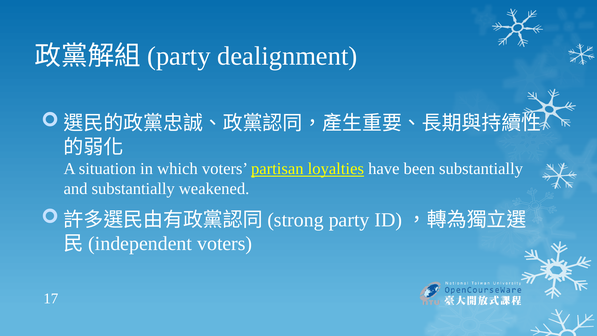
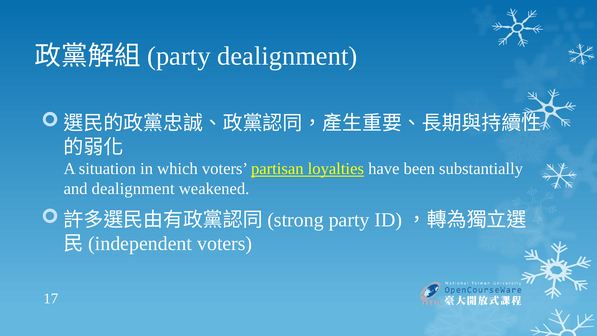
and substantially: substantially -> dealignment (133, 189)
